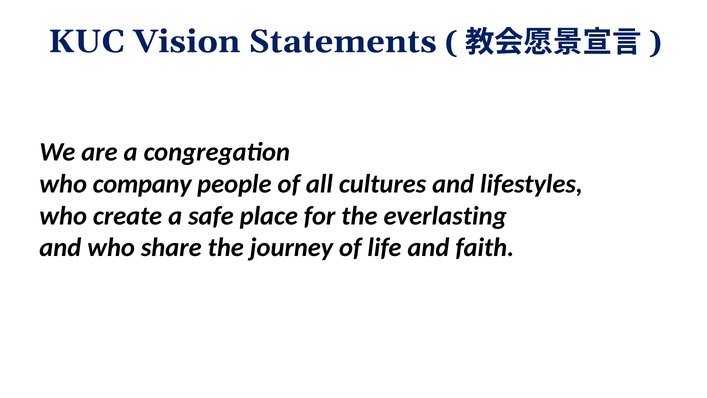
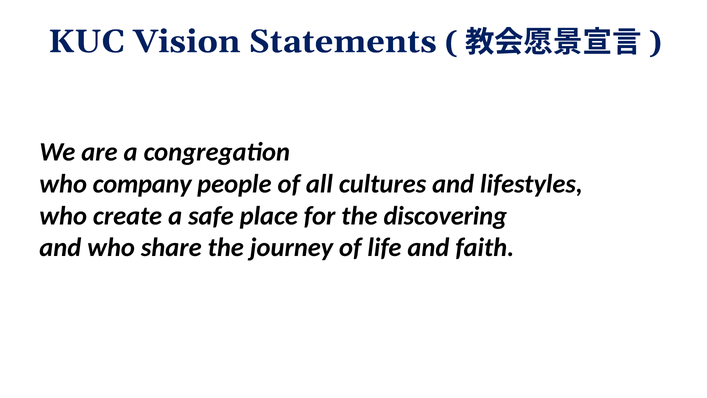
everlasting: everlasting -> discovering (445, 216)
